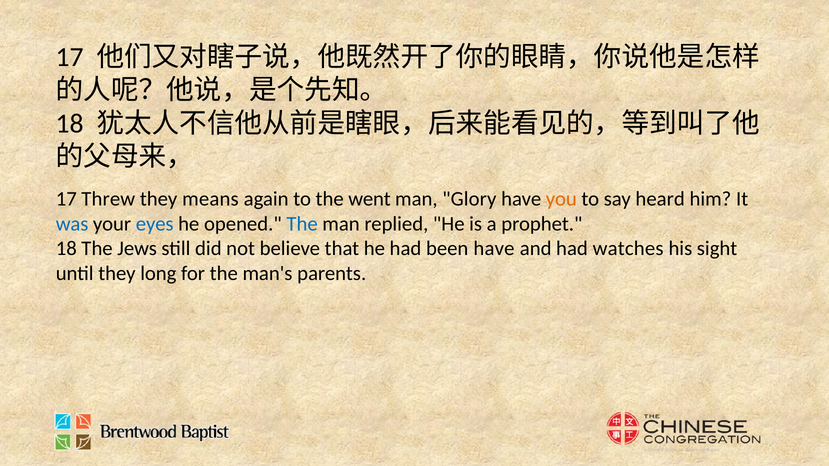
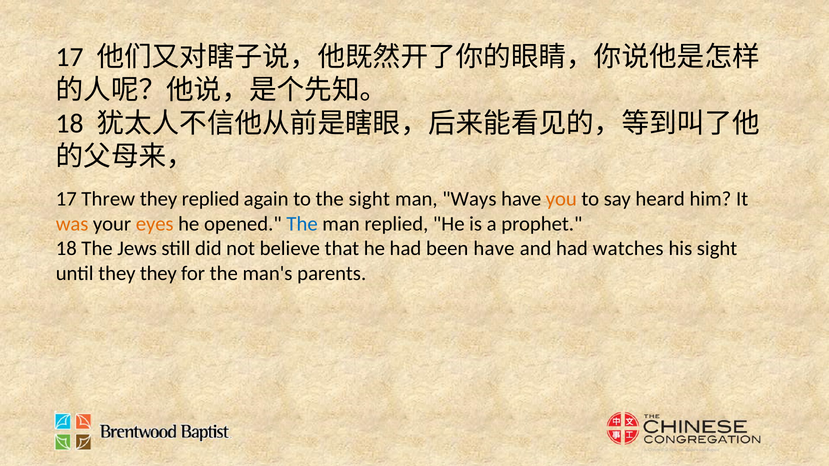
they means: means -> replied (211, 199)
the went: went -> sight (369, 199)
Glory: Glory -> Ways (469, 199)
was colour: blue -> orange (72, 224)
eyes colour: blue -> orange (155, 224)
they long: long -> they (158, 274)
